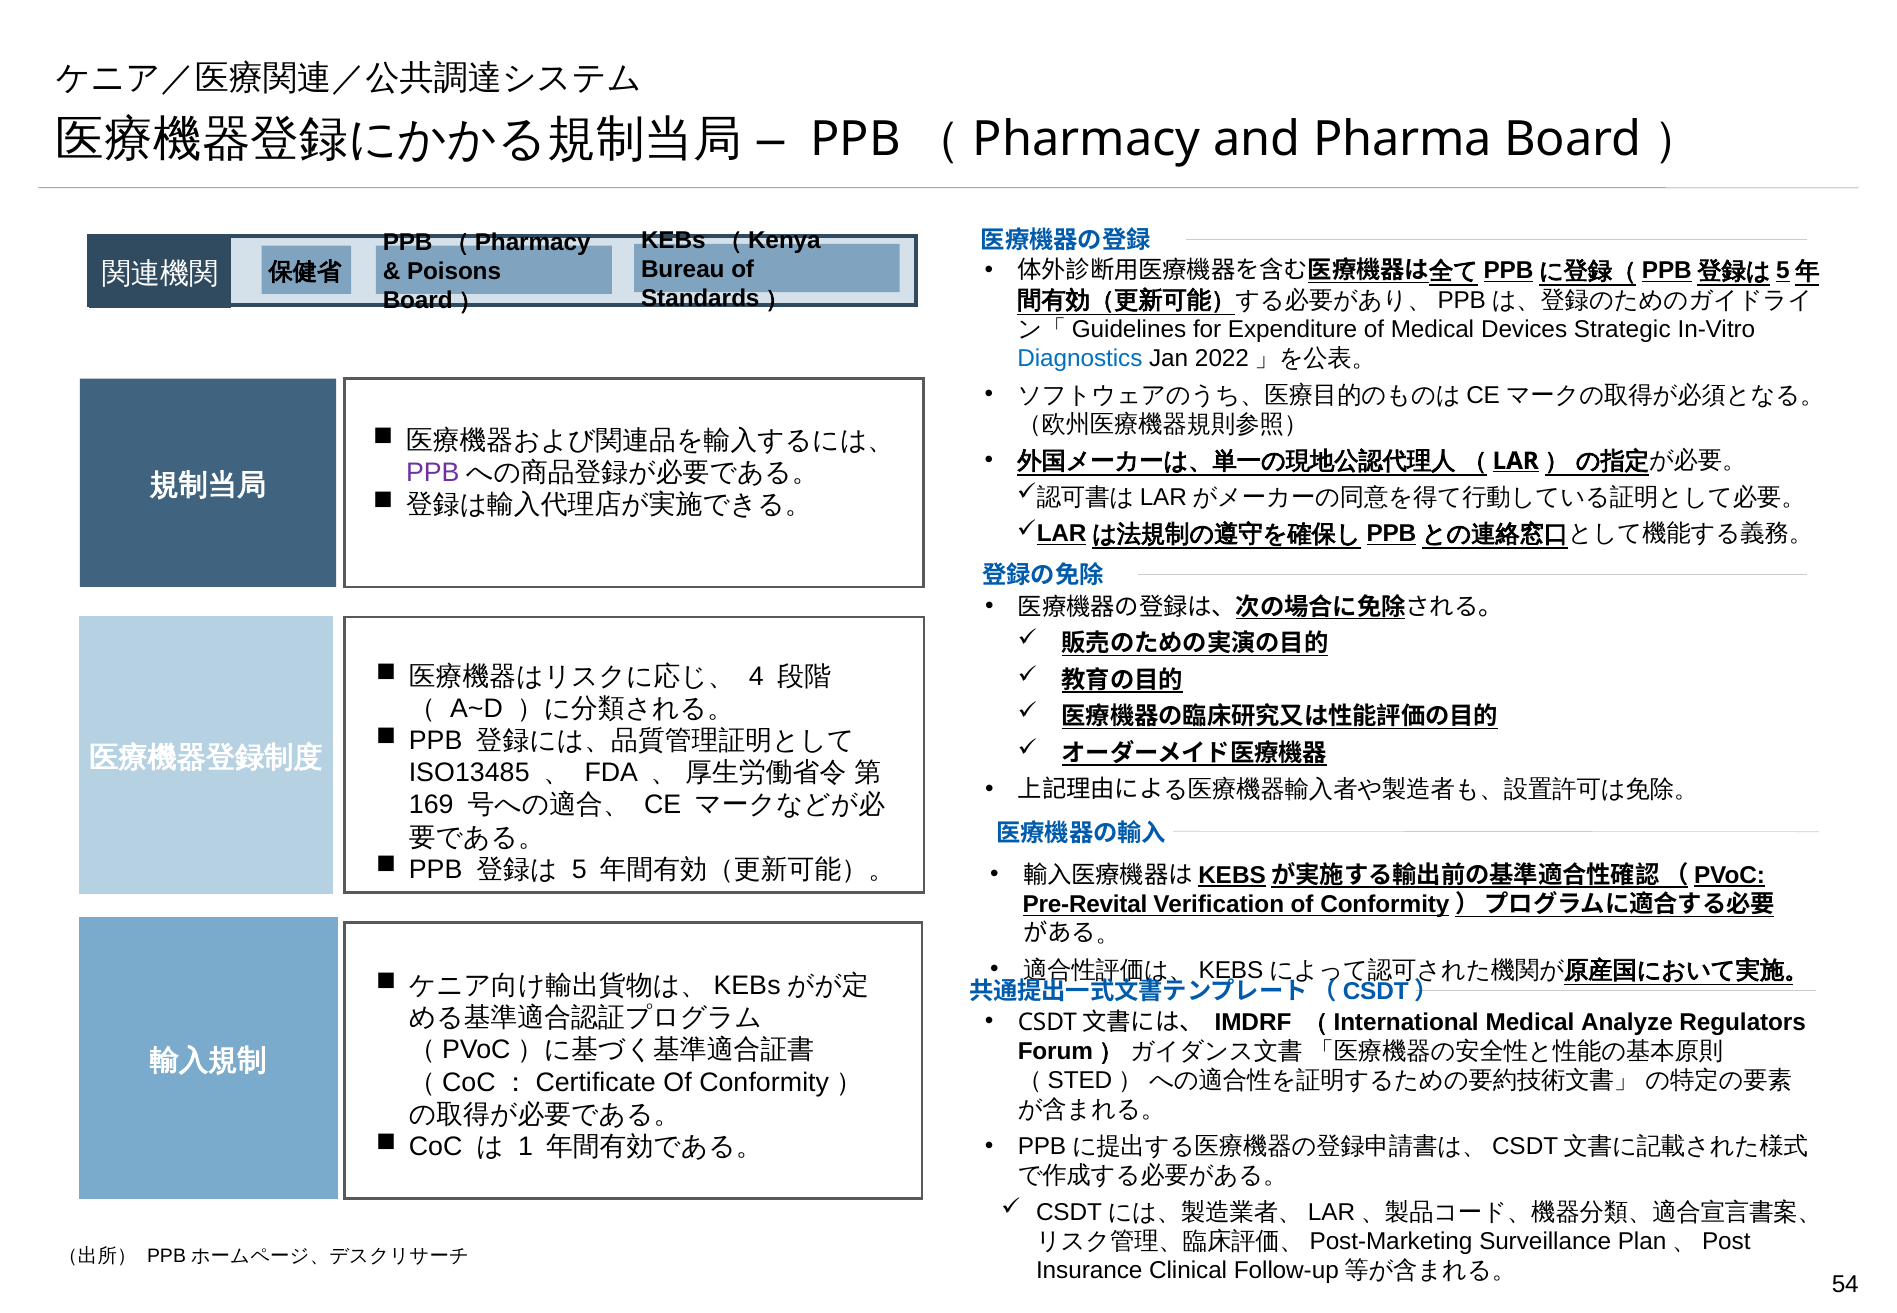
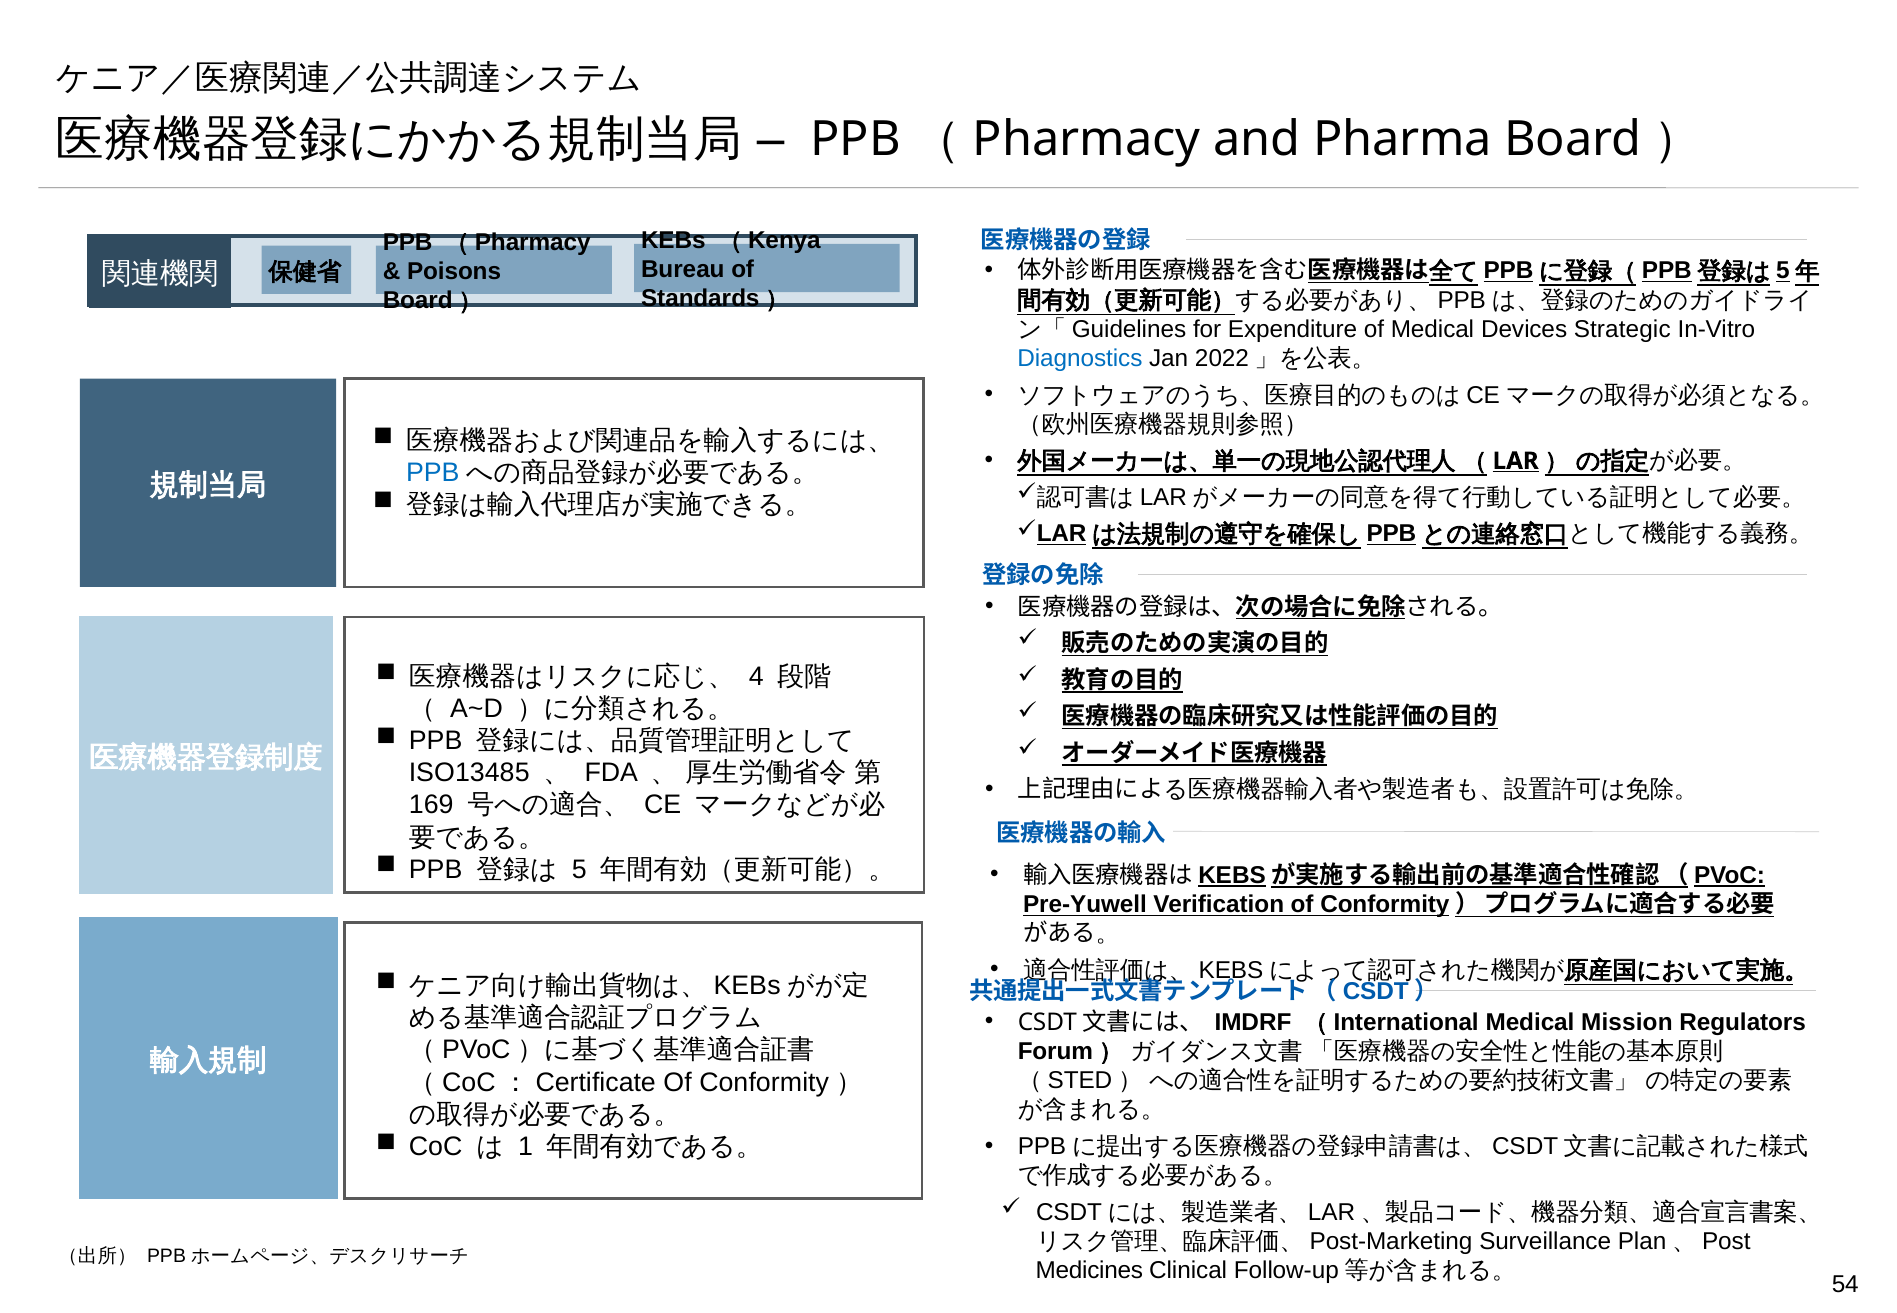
PPB colour: purple -> blue (433, 473)
Pre-Revital: Pre-Revital -> Pre-Yuwell (1085, 905)
Analyze: Analyze -> Mission (1627, 1022)
Insurance: Insurance -> Medicines (1089, 1271)
